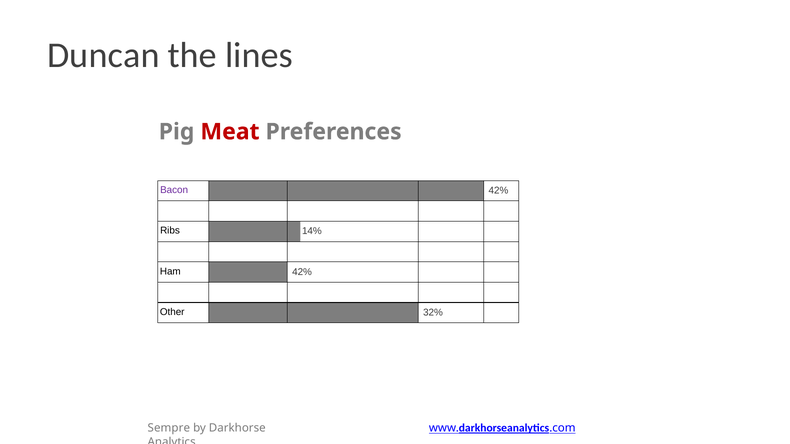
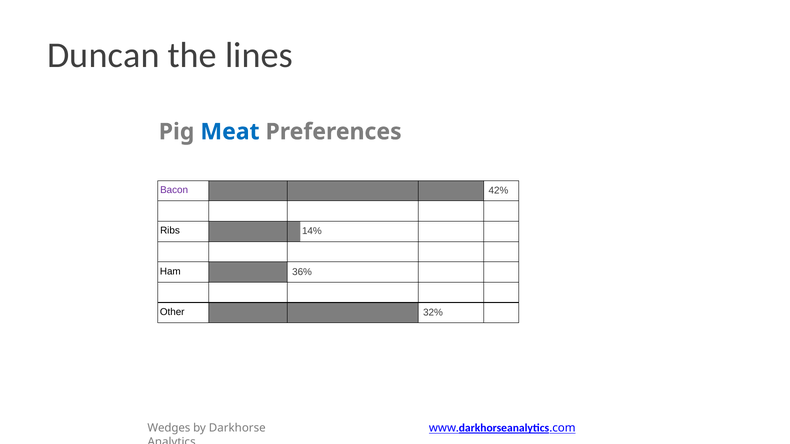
Meat colour: red -> blue (230, 132)
Ham 42%: 42% -> 36% (302, 272)
Sempre: Sempre -> Wedges (169, 428)
